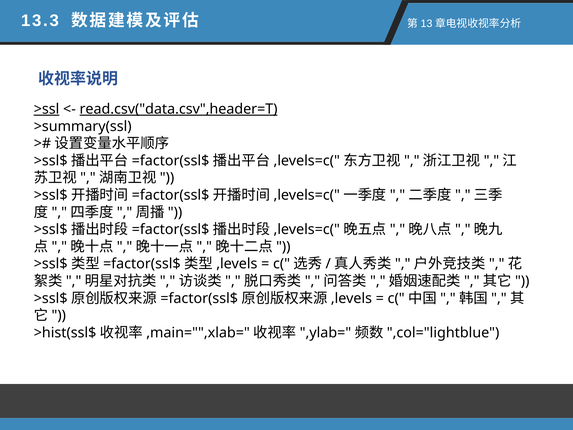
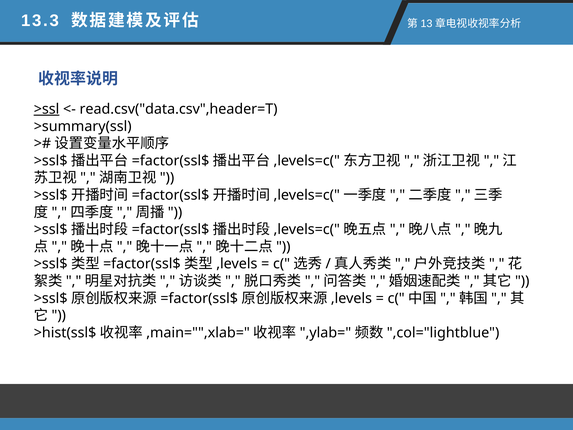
read.csv("data.csv",header=T underline: present -> none (179, 109)
